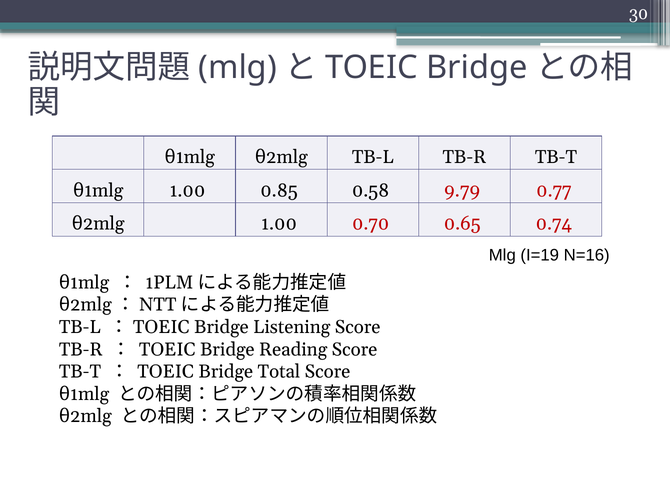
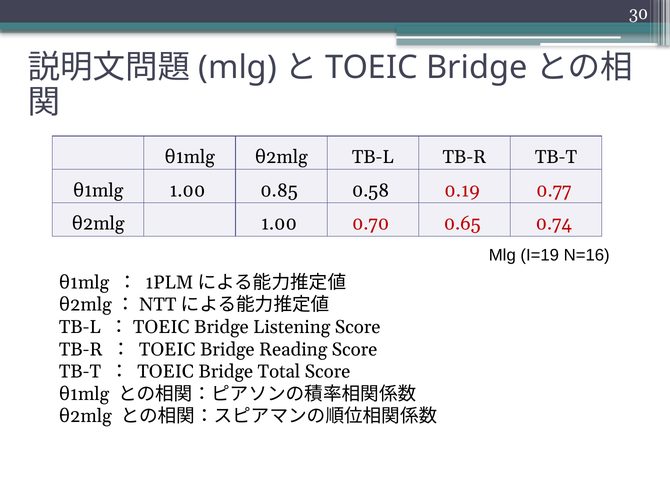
9.79: 9.79 -> 0.19 (462, 191)
